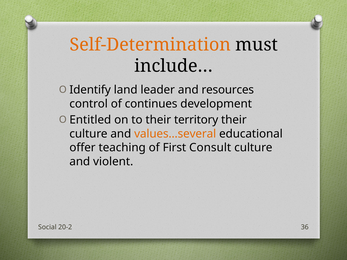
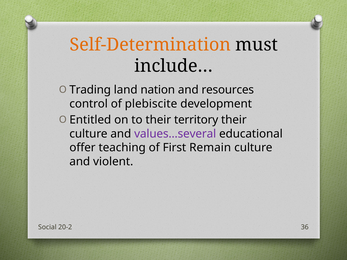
Identify: Identify -> Trading (90, 90)
leader: leader -> nation (158, 90)
continues: continues -> plebiscite (151, 104)
values…several colour: orange -> purple (175, 134)
Consult: Consult -> Remain (210, 148)
